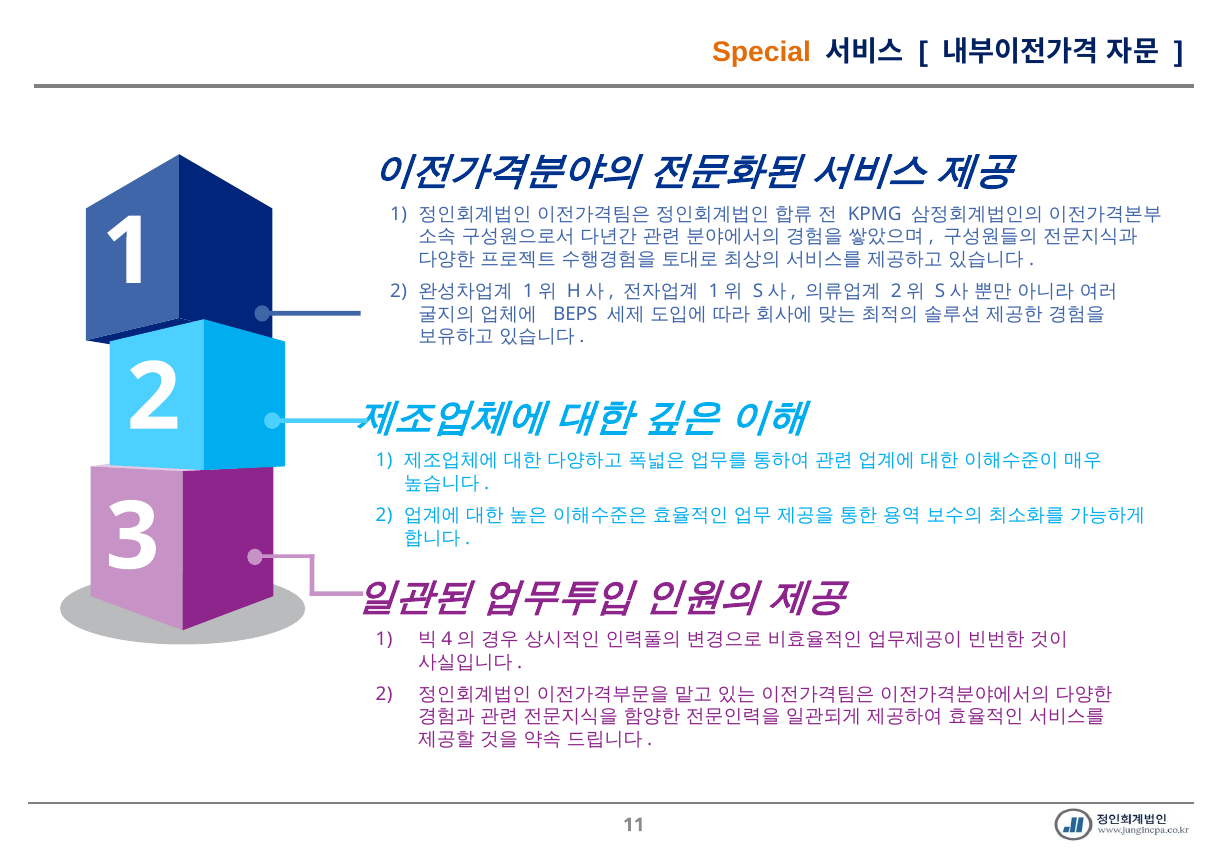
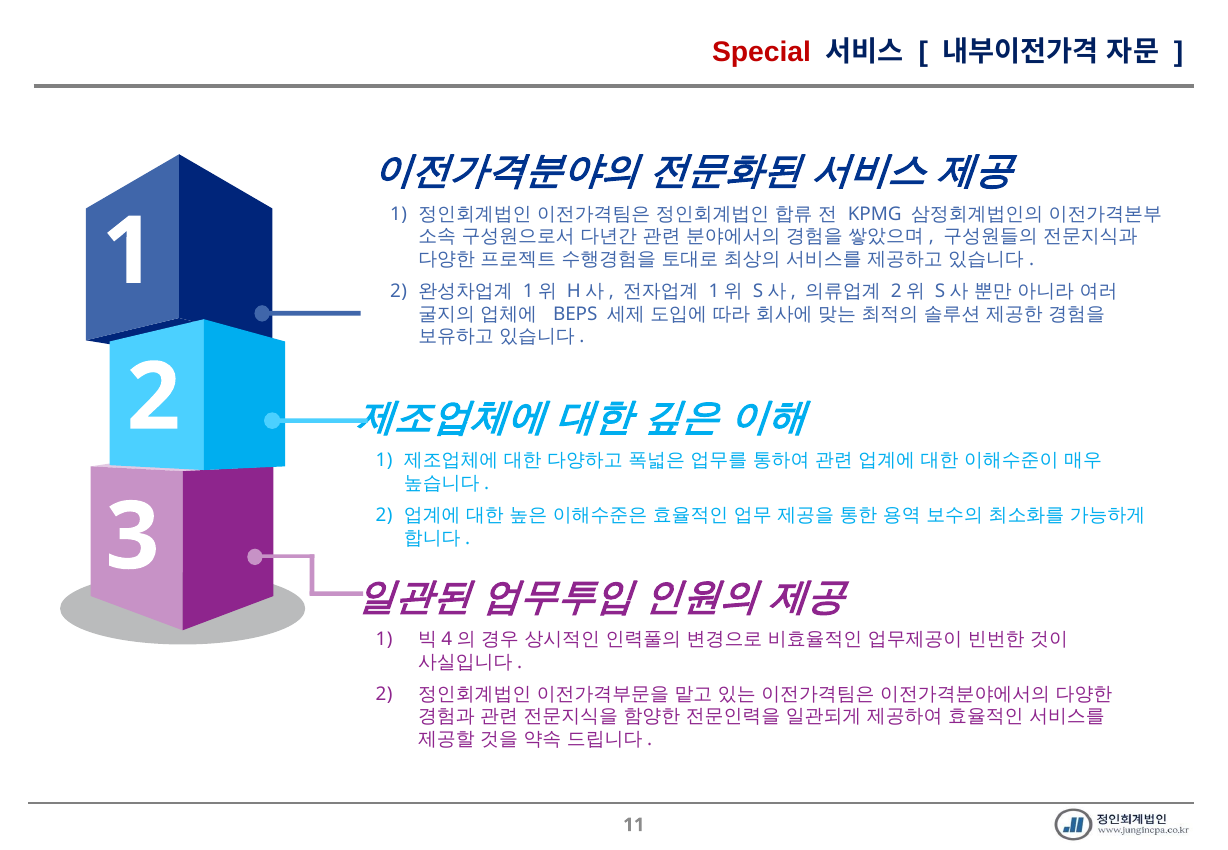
Special colour: orange -> red (762, 52)
